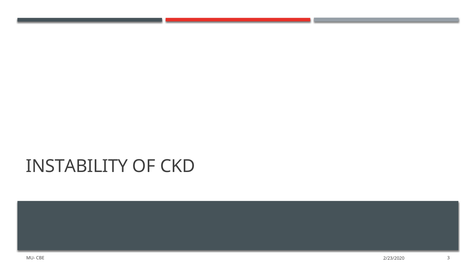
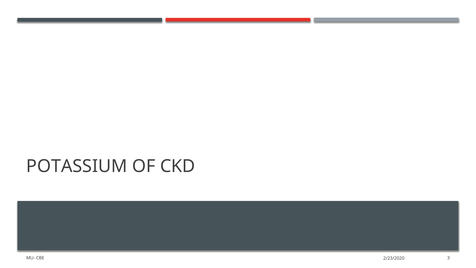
INSTABILITY: INSTABILITY -> POTASSIUM (77, 166)
